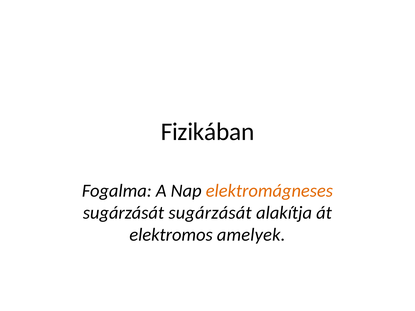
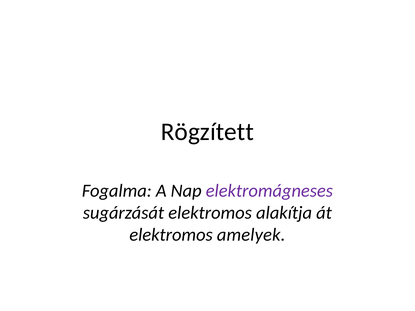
Fizikában: Fizikában -> Rögzített (207, 132)
elektromágneses colour: orange -> purple (269, 191)
sugárzását sugárzását: sugárzását -> elektromos (210, 213)
